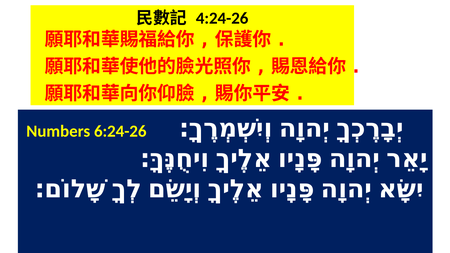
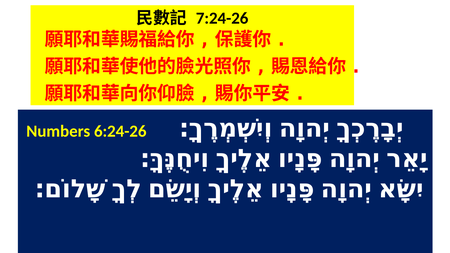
4:24-26: 4:24-26 -> 7:24-26 (222, 18)
